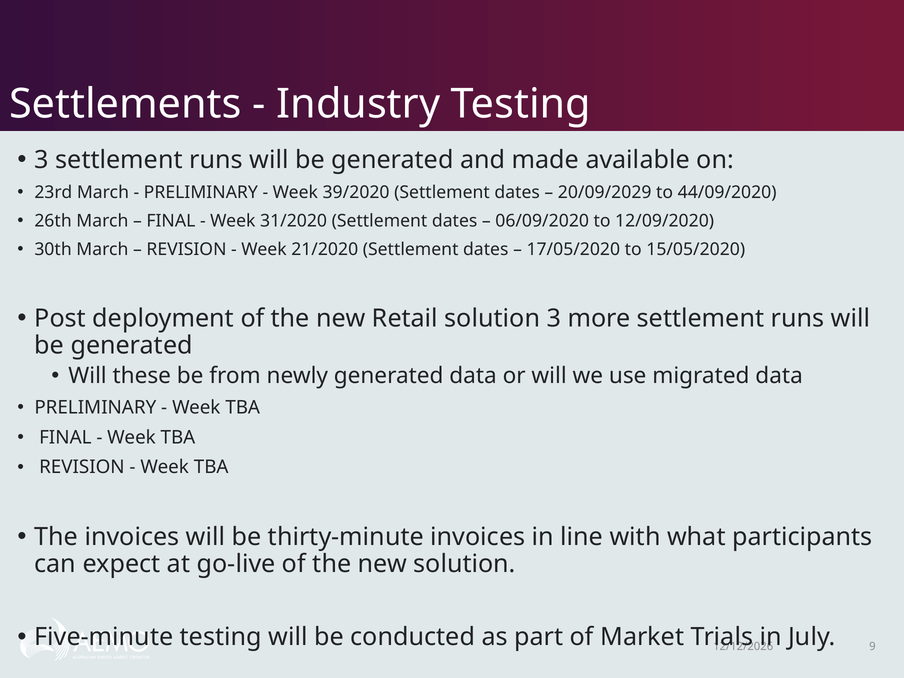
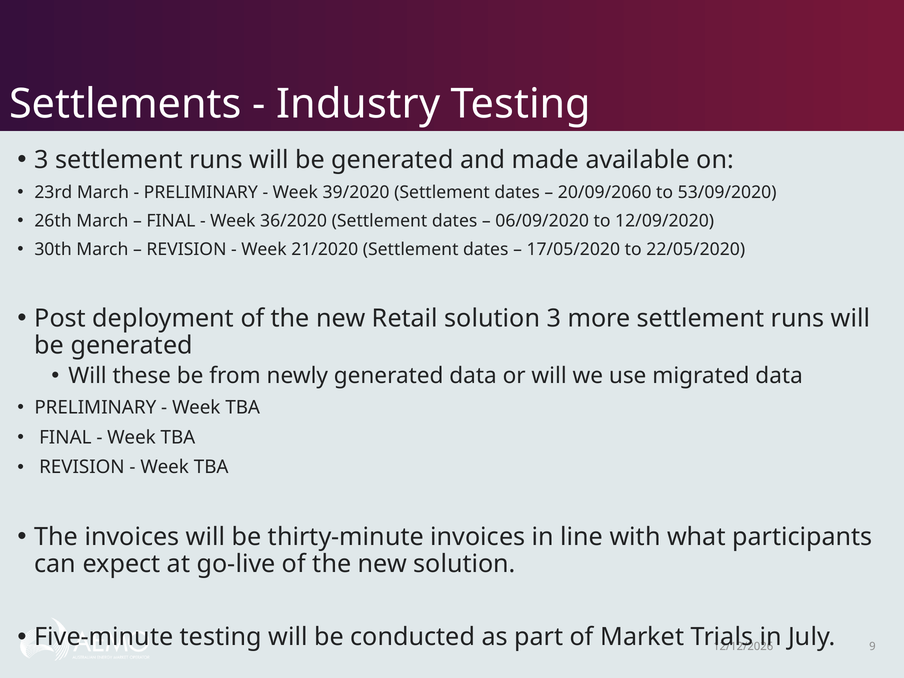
20/09/2029: 20/09/2029 -> 20/09/2060 (605, 192)
44/09/2020: 44/09/2020 -> 53/09/2020 (727, 192)
31/2020: 31/2020 -> 36/2020 (294, 221)
15/05/2020: 15/05/2020 -> 22/05/2020 (696, 249)
